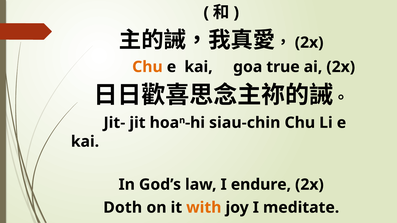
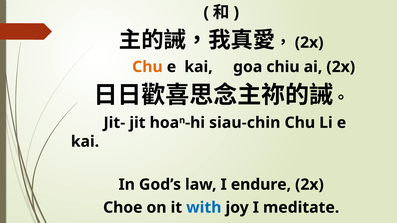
true: true -> chiu (283, 67)
Doth: Doth -> Choe (123, 208)
with colour: orange -> blue (204, 208)
